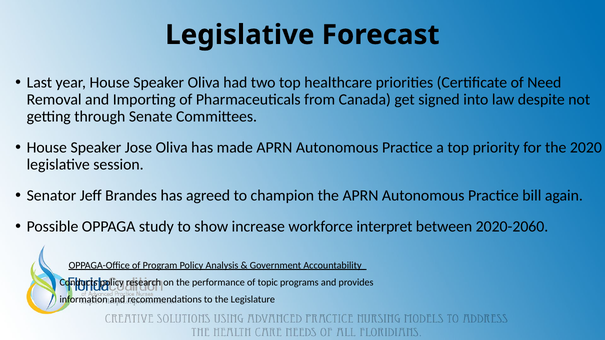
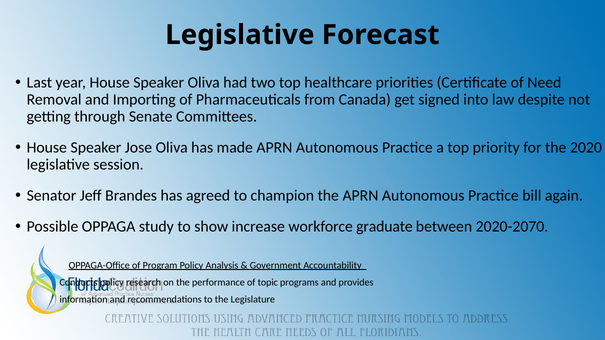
interpret: interpret -> graduate (384, 227)
2020-2060: 2020-2060 -> 2020-2070 (512, 227)
